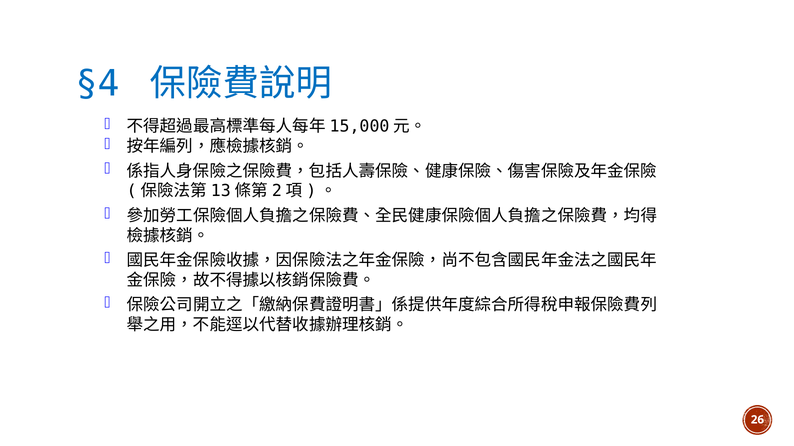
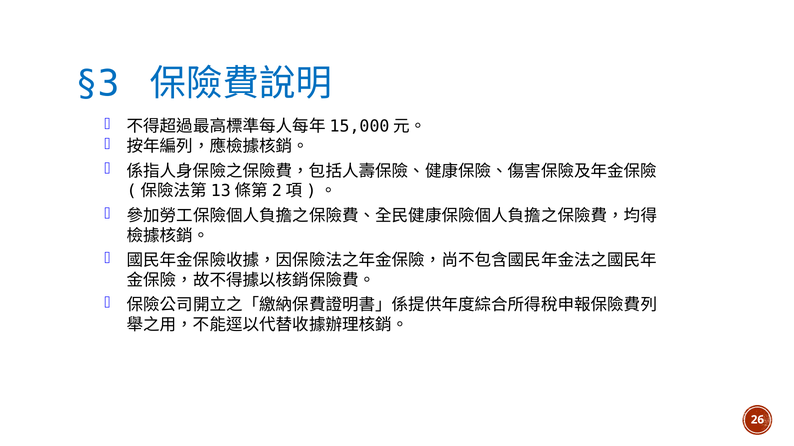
§4: §4 -> §3 (98, 84)
